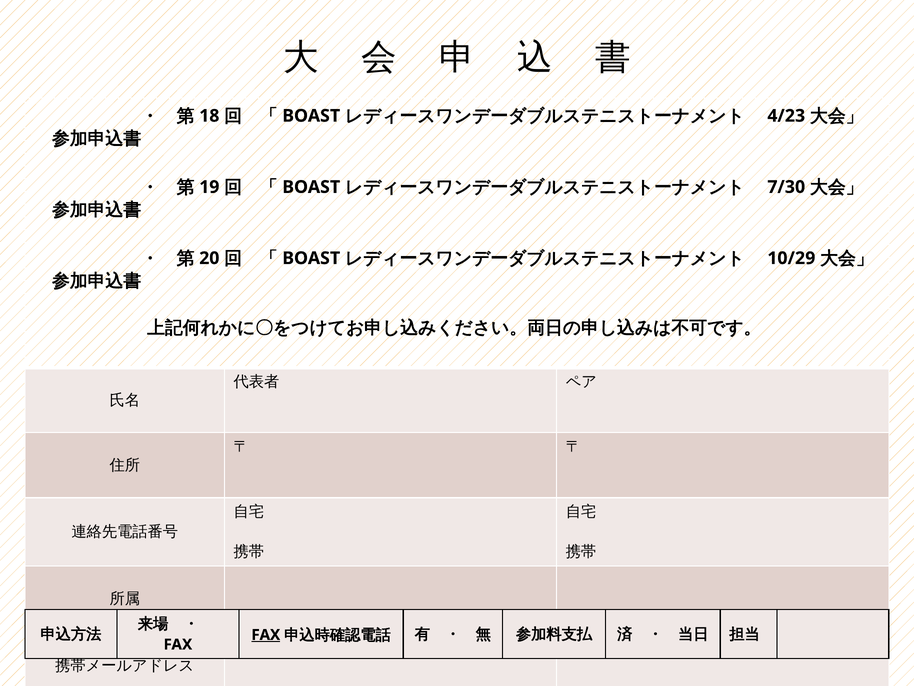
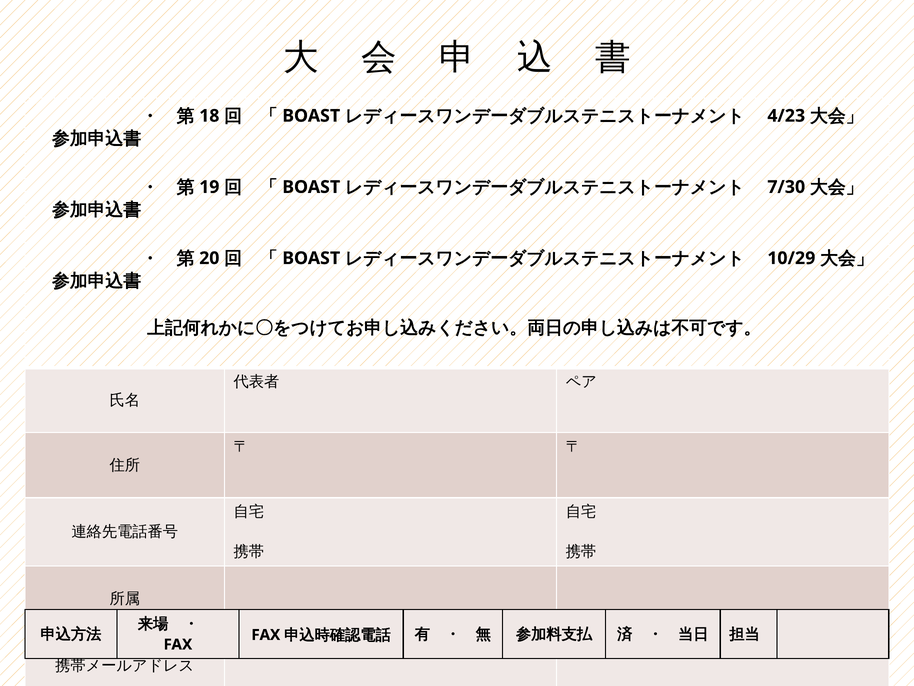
FAX underline: present -> none (266, 634)
